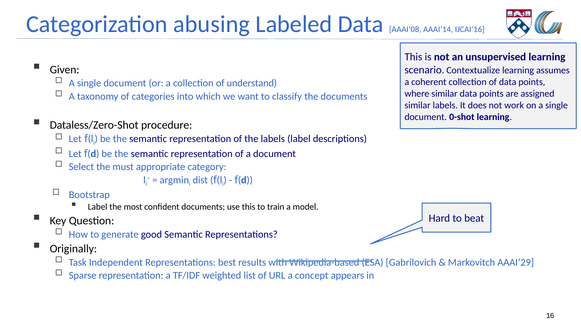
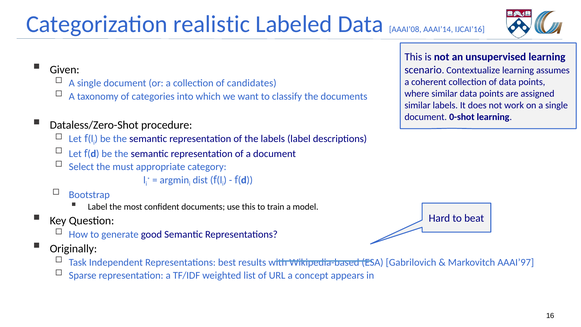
abusing: abusing -> realistic (212, 24)
understand: understand -> candidates (252, 83)
AAAI’29: AAAI’29 -> AAAI’97 (516, 262)
